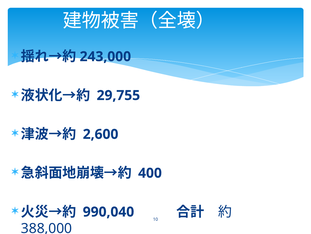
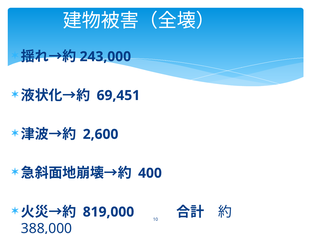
29,755: 29,755 -> 69,451 (118, 95)
990,040: 990,040 -> 819,000 (108, 211)
